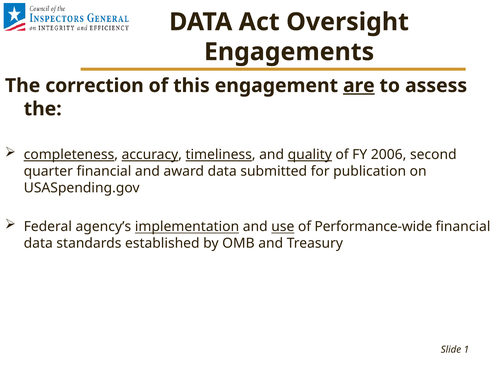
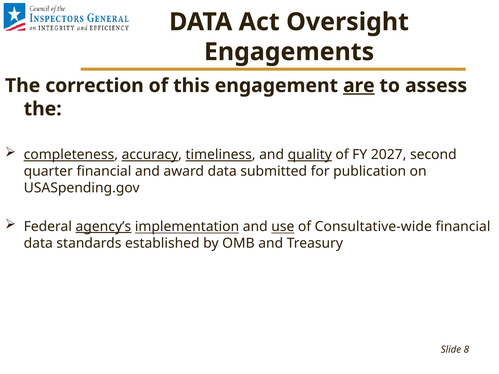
2006: 2006 -> 2027 (389, 155)
agency’s underline: none -> present (103, 227)
Performance-wide: Performance-wide -> Consultative-wide (373, 227)
1: 1 -> 8 (466, 350)
